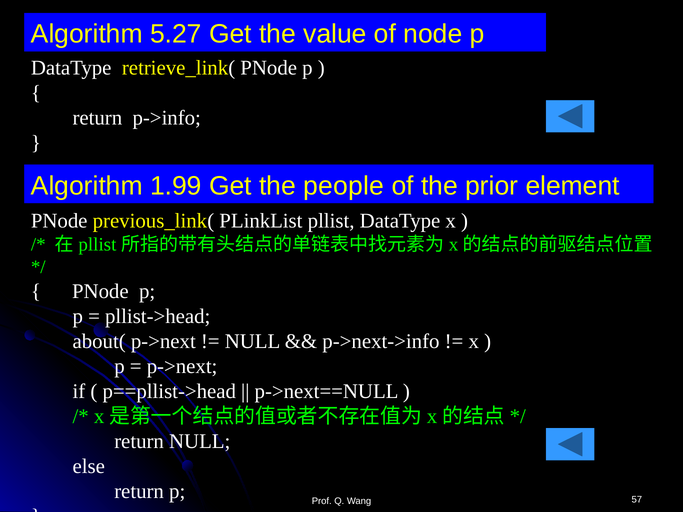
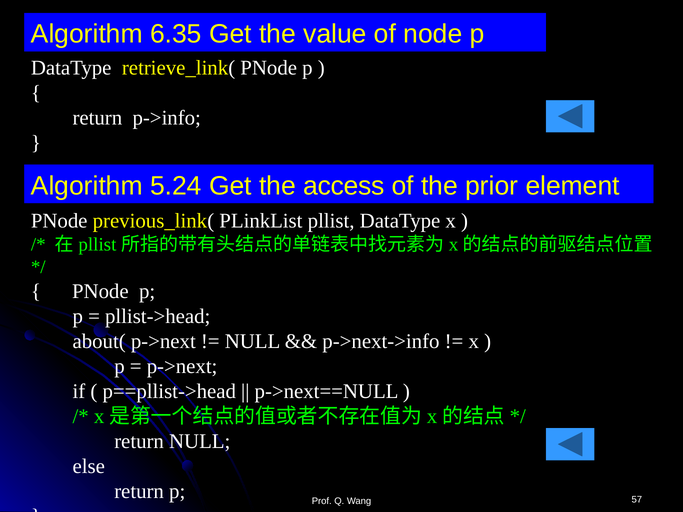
5.27: 5.27 -> 6.35 (176, 34)
1.99: 1.99 -> 5.24 (176, 186)
people: people -> access (344, 186)
